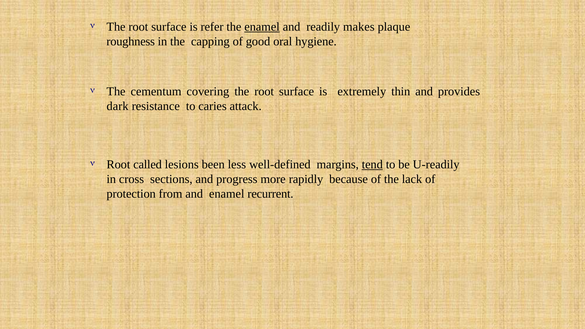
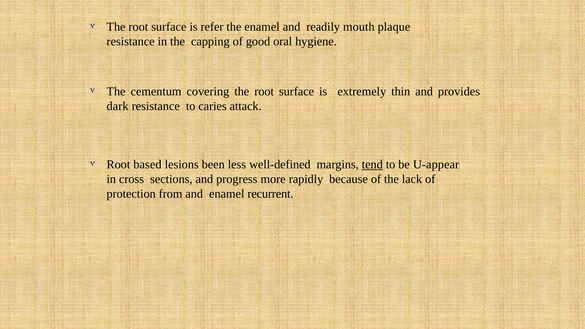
enamel underline: present -> none (262, 27)
makes: makes -> mouth (359, 27)
roughness: roughness -> resistance (131, 42)
called: called -> based (147, 164)
U-readily: U-readily -> U-appear (436, 164)
